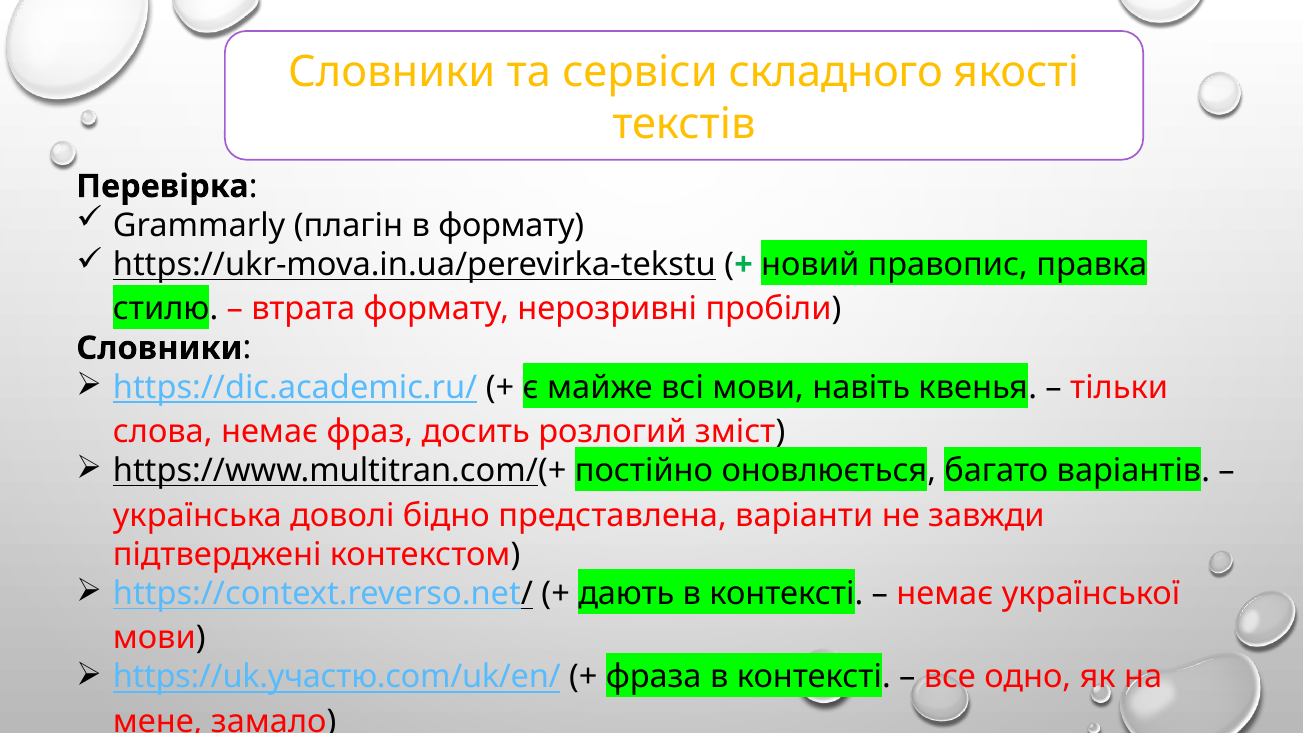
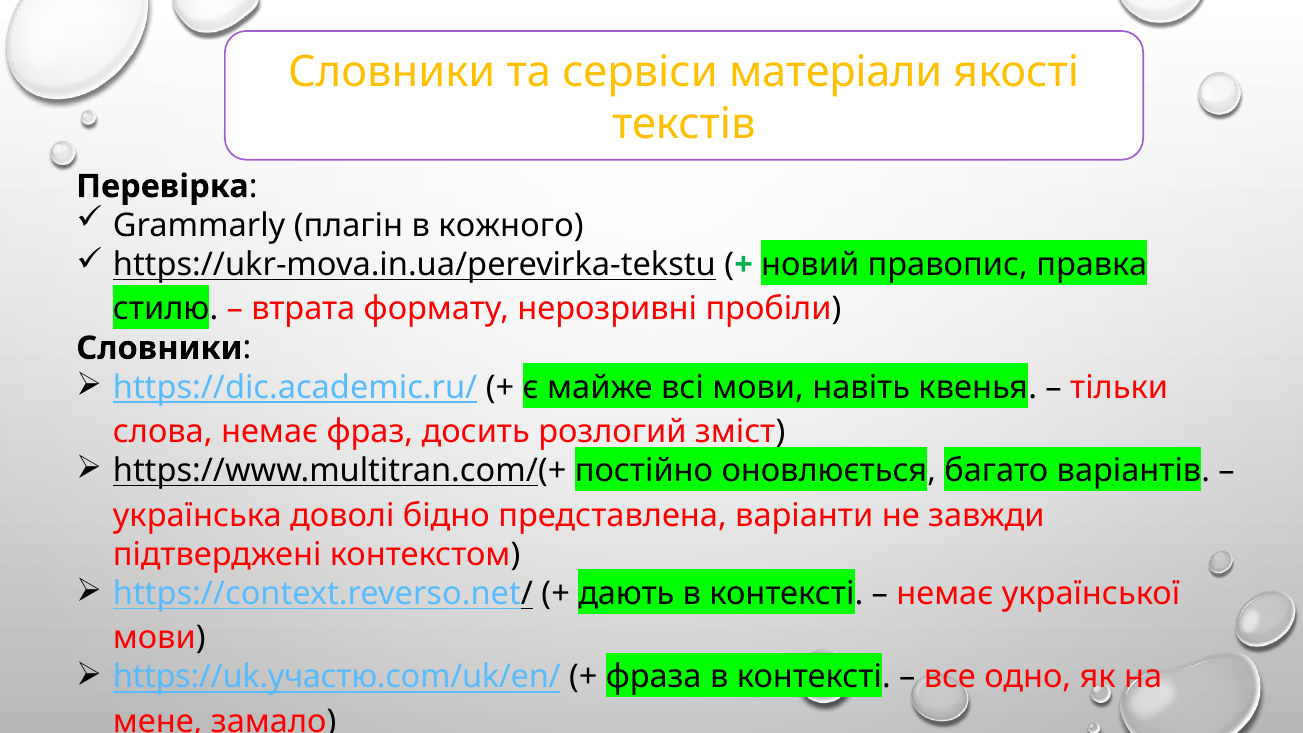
складного: складного -> матеріали (836, 72)
в формату: формату -> кожного (511, 225)
